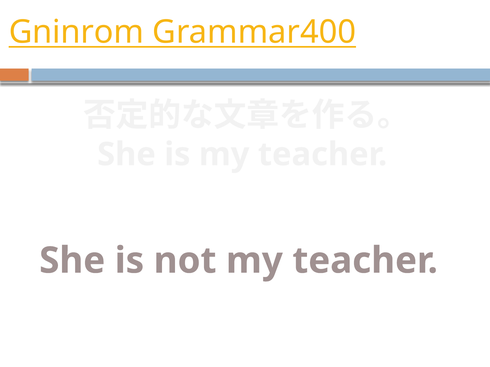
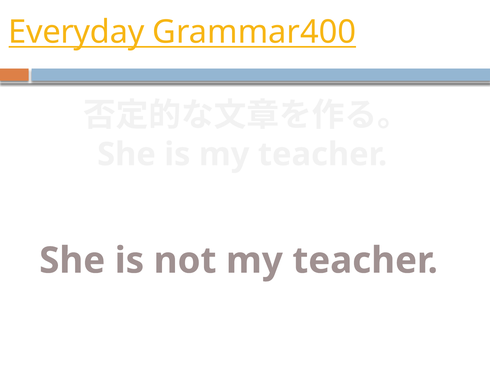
Gninrom: Gninrom -> Everyday (76, 32)
